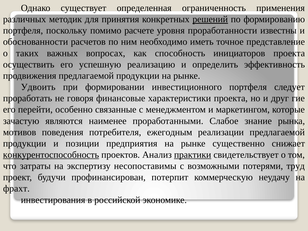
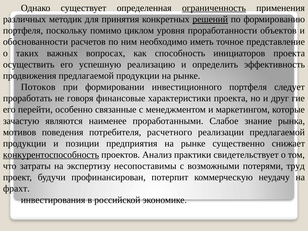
ограниченность underline: none -> present (214, 8)
расчете: расчете -> циклом (139, 31)
известны: известны -> объектов (278, 31)
Удвоить: Удвоить -> Потоков (38, 87)
ежегодным: ежегодным -> расчетного (170, 132)
практики underline: present -> none (193, 155)
